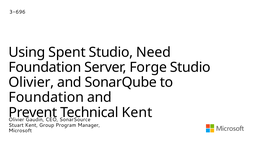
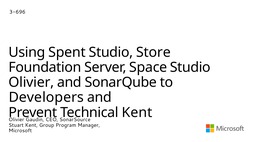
Need: Need -> Store (153, 52)
Forge: Forge -> Space (148, 67)
Foundation: Foundation -> Developers (46, 98)
